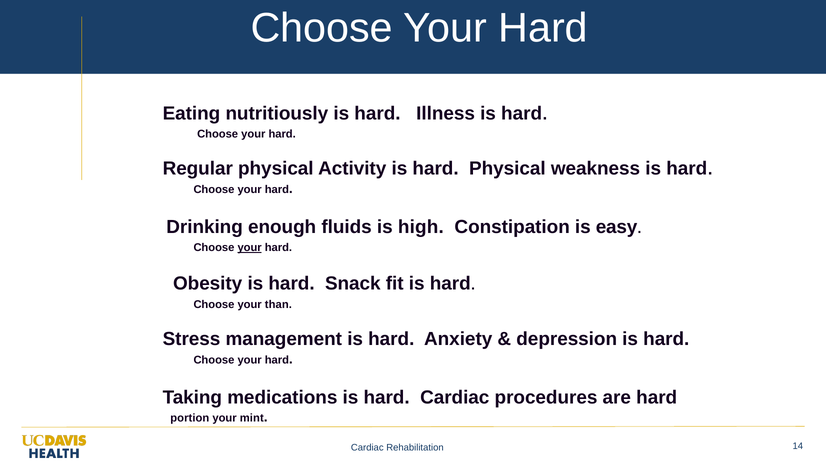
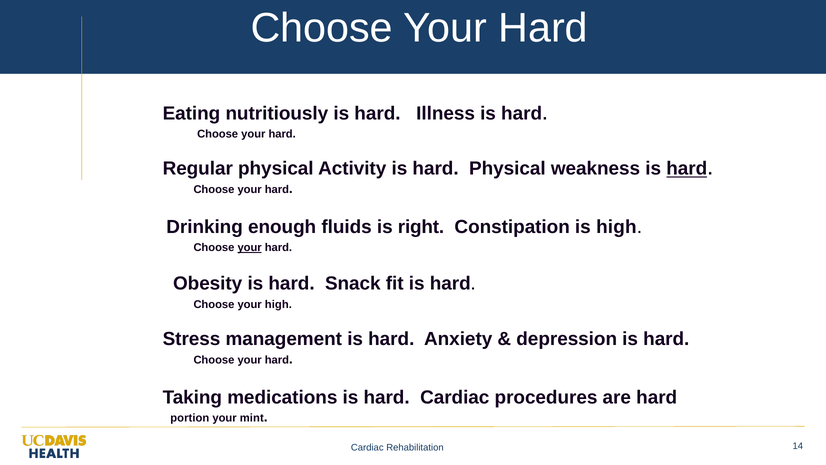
hard underline: none -> present (687, 169)
high: high -> right (421, 227)
is easy: easy -> high (616, 227)
your than: than -> high (278, 304)
